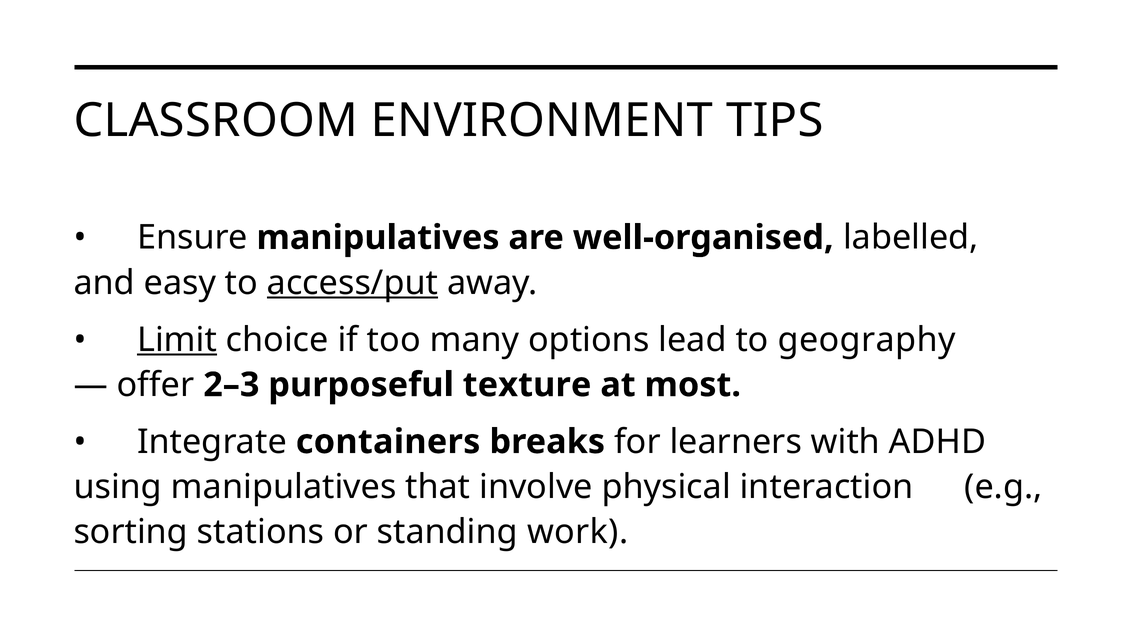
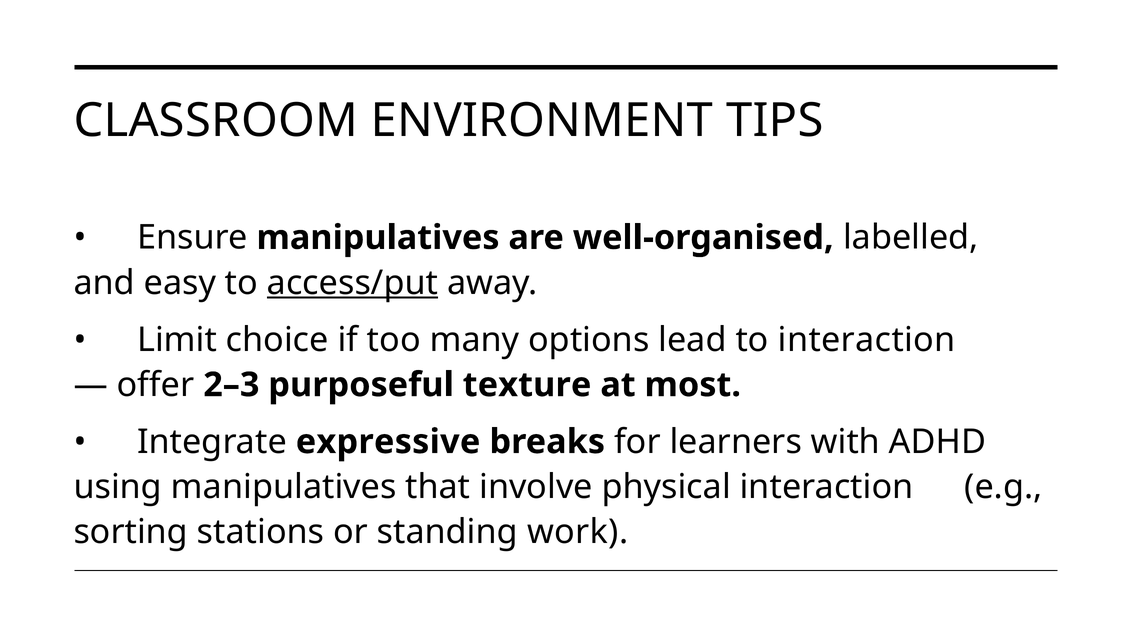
Limit underline: present -> none (177, 340)
to geography: geography -> interaction (867, 340)
containers: containers -> expressive (388, 442)
